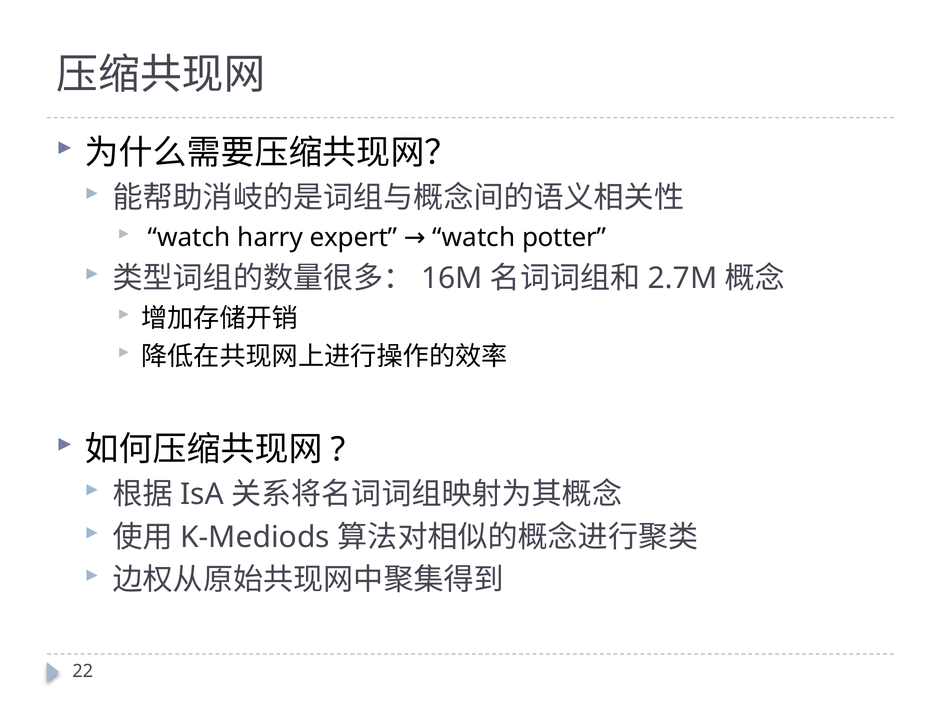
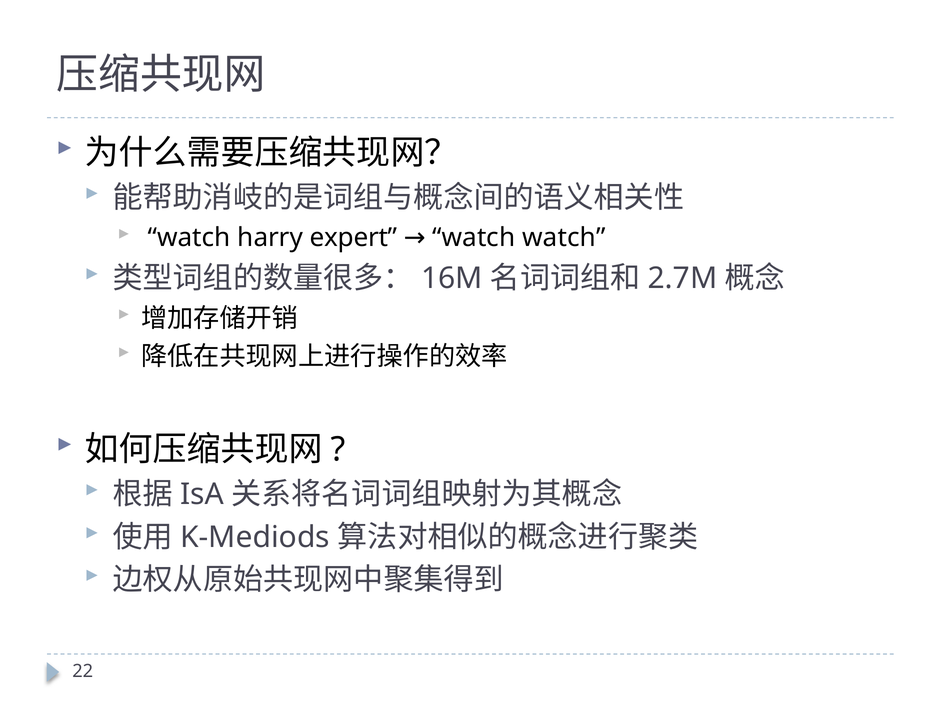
watch potter: potter -> watch (564, 238)
